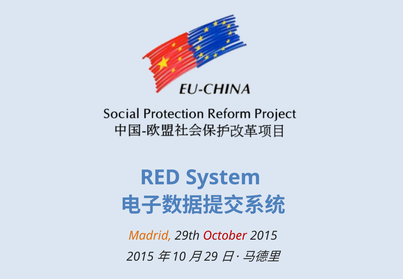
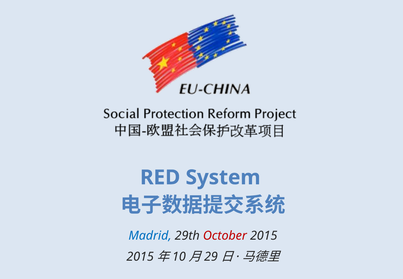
Madrid colour: orange -> blue (150, 236)
